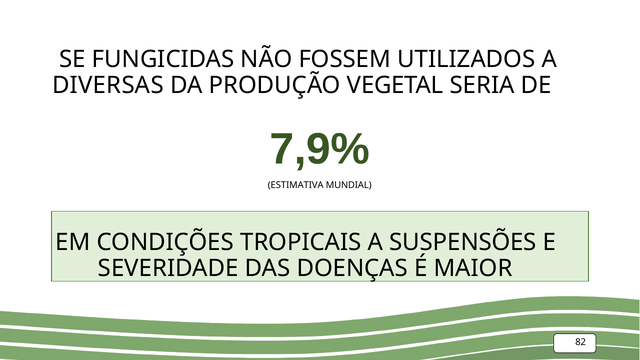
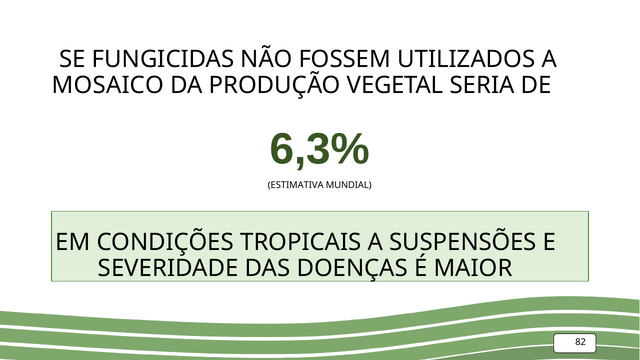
DIVERSAS: DIVERSAS -> MOSAICO (108, 85)
7,9%: 7,9% -> 6,3% (320, 149)
